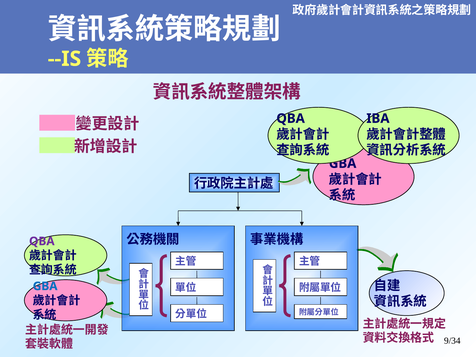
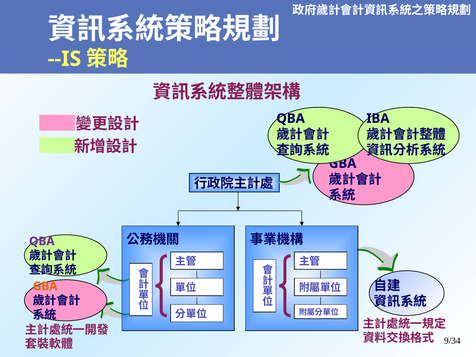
GBA colour: blue -> orange (45, 286)
